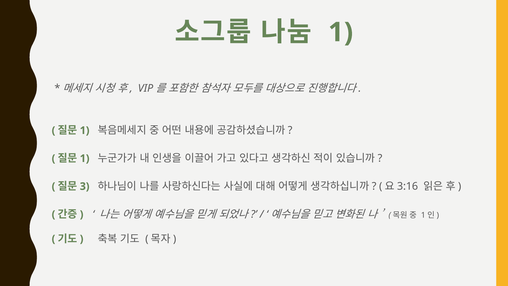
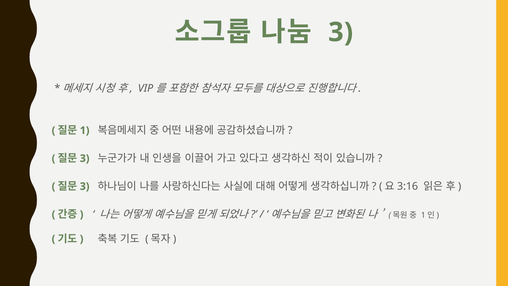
1: 1 -> 3 (341, 32)
1: 1 -> 3 (85, 158)
